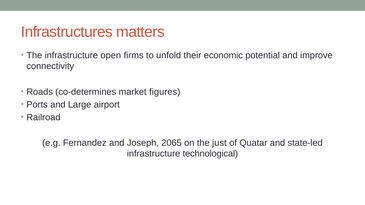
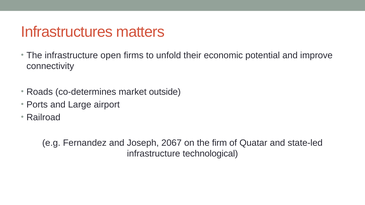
figures: figures -> outside (165, 92)
2065: 2065 -> 2067 (172, 143)
just: just -> firm (219, 143)
